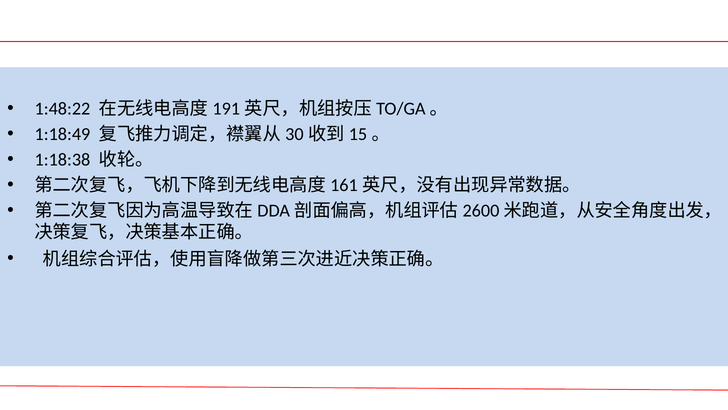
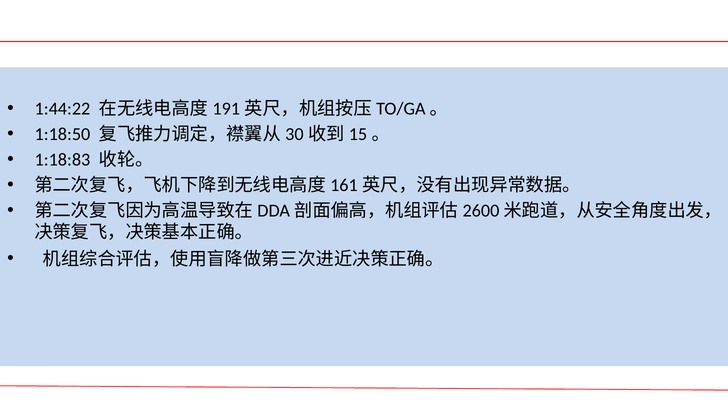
1:48:22: 1:48:22 -> 1:44:22 (62, 108)
1:18:49: 1:18:49 -> 1:18:50 (62, 134)
1:18:38: 1:18:38 -> 1:18:83 (62, 159)
